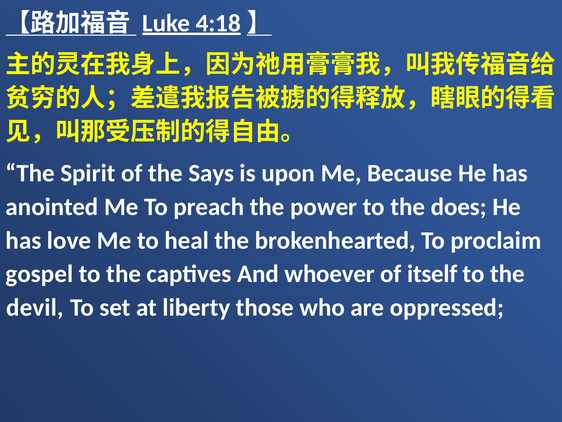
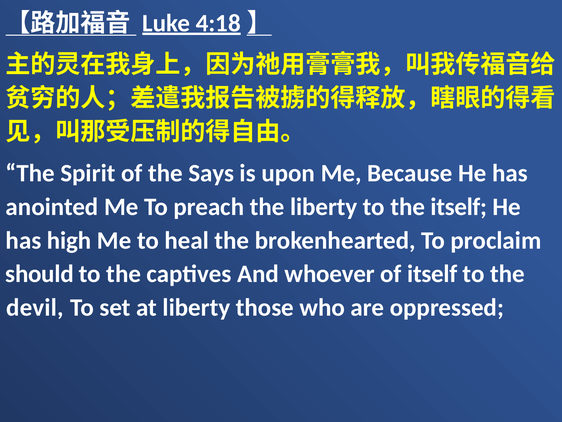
the power: power -> liberty (324, 207)
the does: does -> itself (459, 207)
love: love -> high (69, 240)
gospel: gospel -> should (40, 274)
